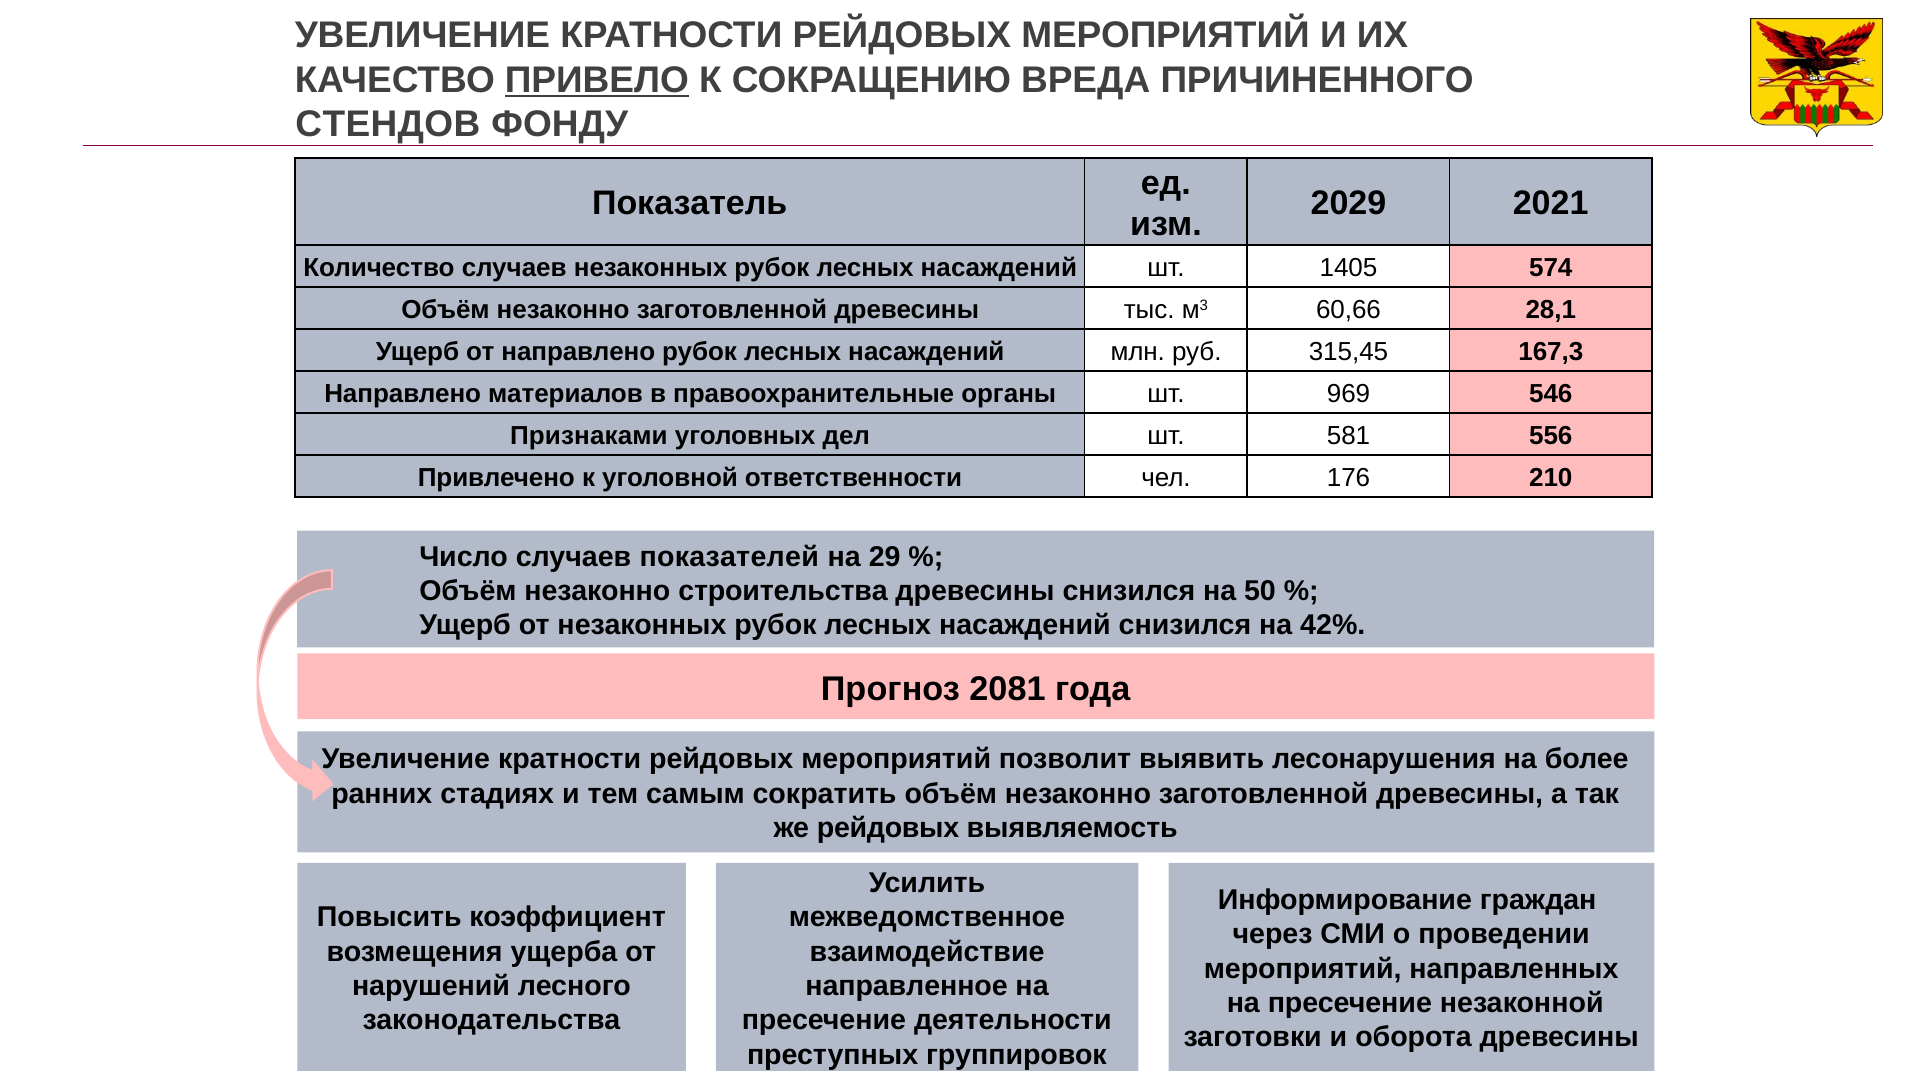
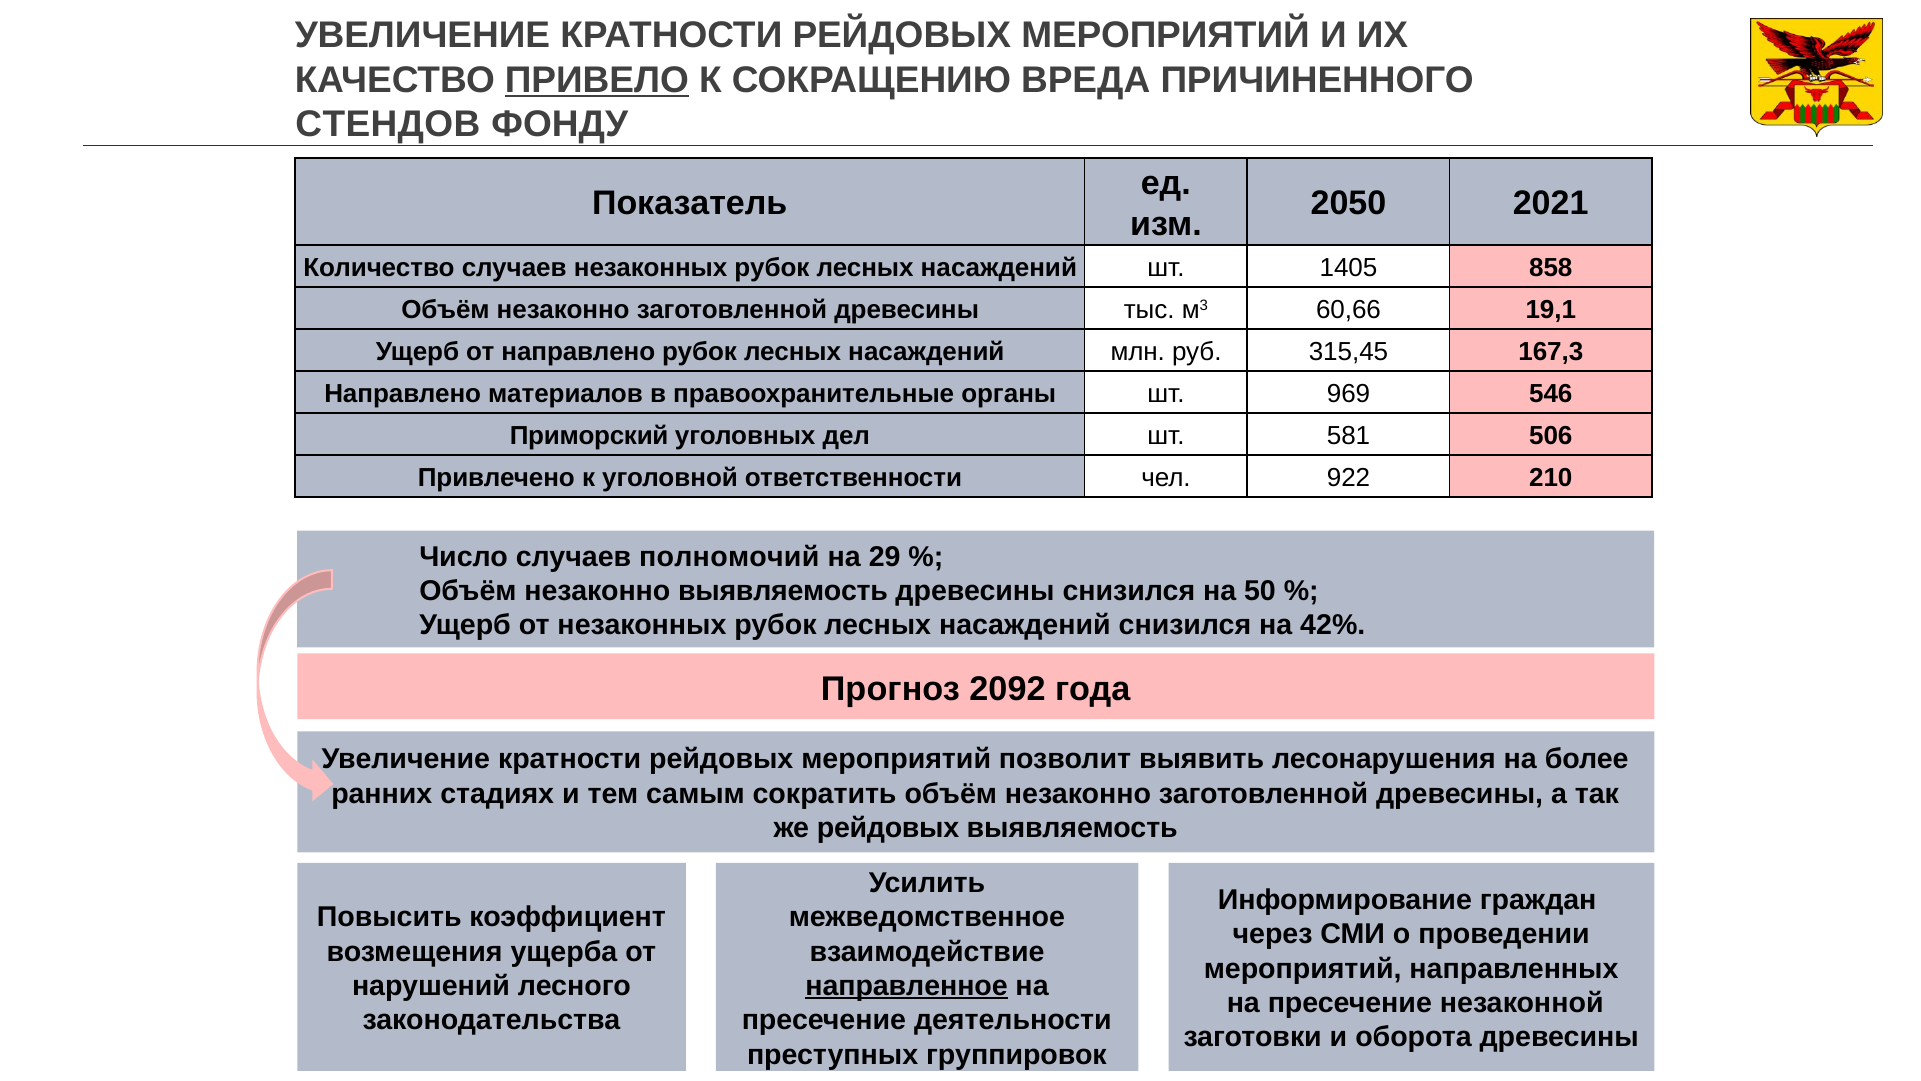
2029: 2029 -> 2050 (1348, 203)
574: 574 -> 858 (1551, 268)
28,1: 28,1 -> 19,1 (1551, 310)
Признаками: Признаками -> Приморский (589, 435)
556: 556 -> 506 (1551, 435)
176: 176 -> 922 (1349, 477)
показателей: показателей -> полномочий (729, 556)
незаконно строительства: строительства -> выявляемость (783, 591)
2081: 2081 -> 2092 (1008, 688)
направленное underline: none -> present (907, 986)
